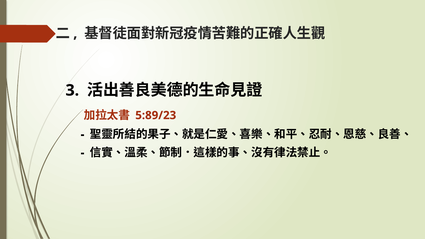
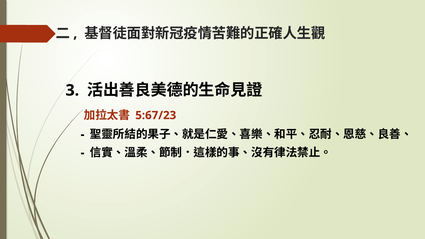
5:89/23: 5:89/23 -> 5:67/23 (156, 115)
